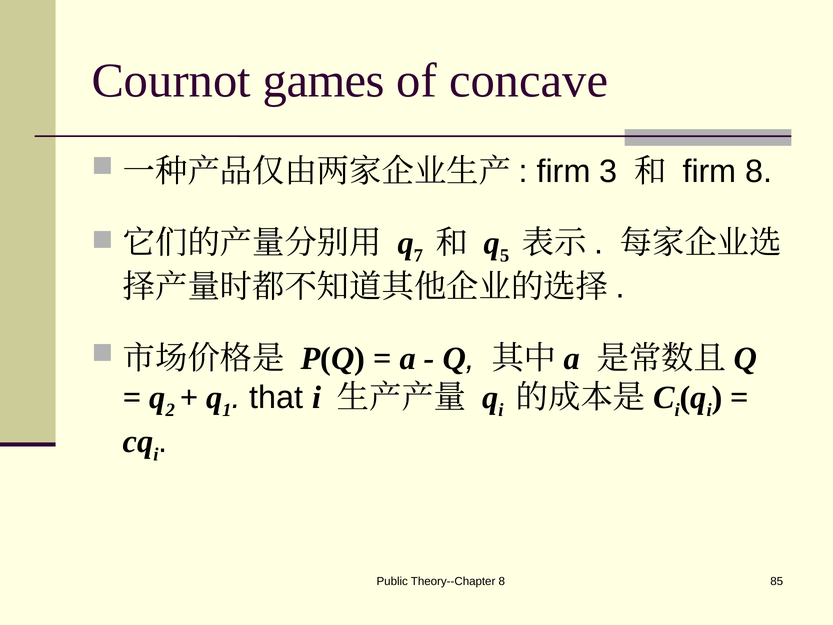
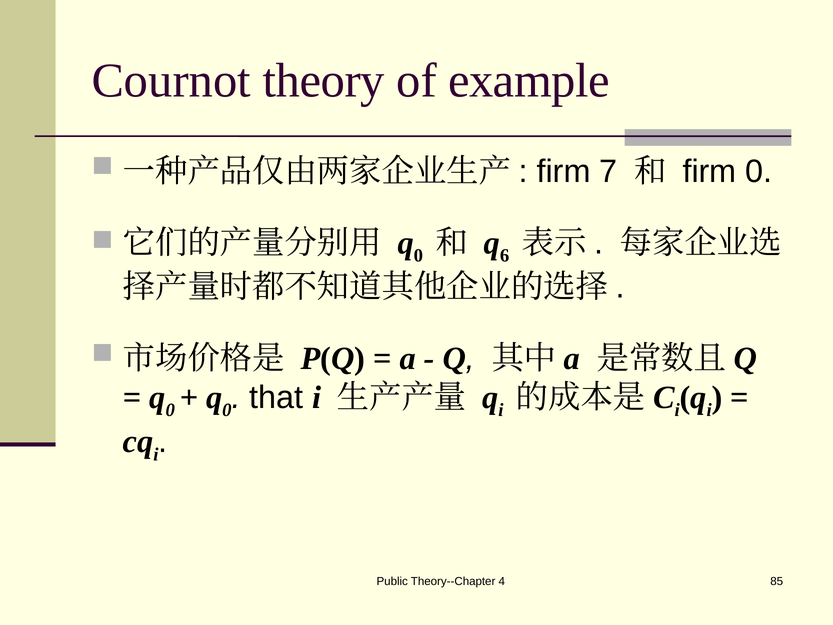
games: games -> theory (324, 81)
concave: concave -> example (529, 81)
3: 3 -> 7 (608, 172)
firm 8: 8 -> 0 (759, 172)
7: 7 -> 0 (418, 256)
5: 5 -> 6 (505, 256)
2: 2 -> 0 (170, 410)
1: 1 -> 0 (227, 410)
Theory--Chapter 8: 8 -> 4 (502, 581)
